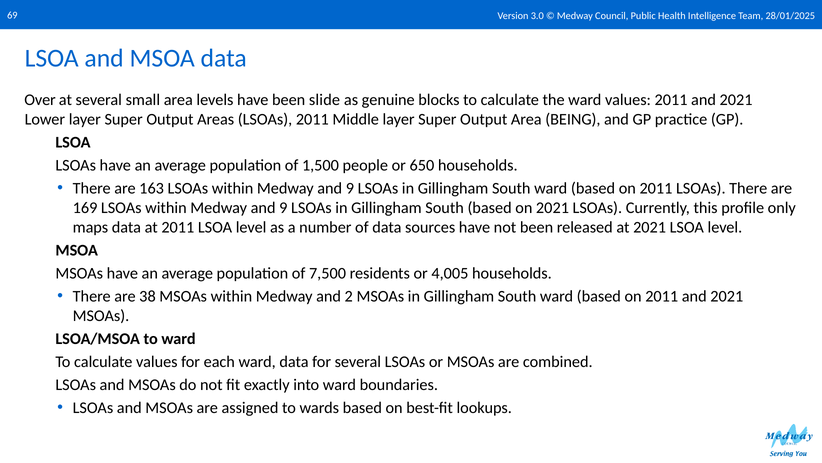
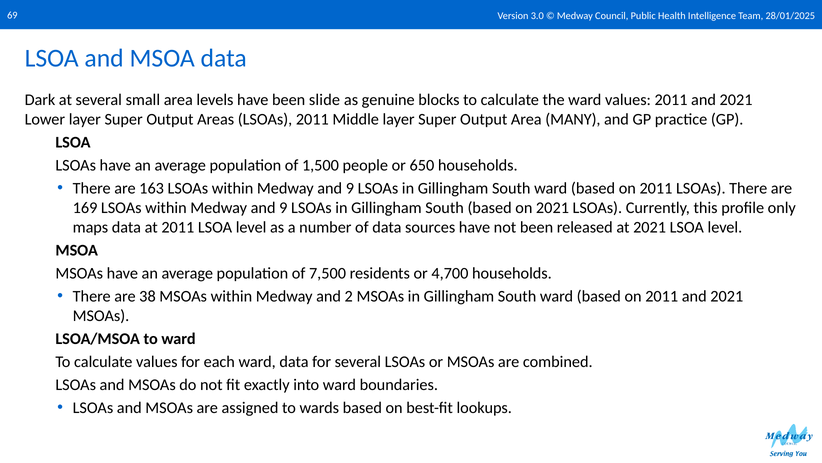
Over: Over -> Dark (40, 100)
BEING: BEING -> MANY (573, 119)
4,005: 4,005 -> 4,700 (450, 273)
